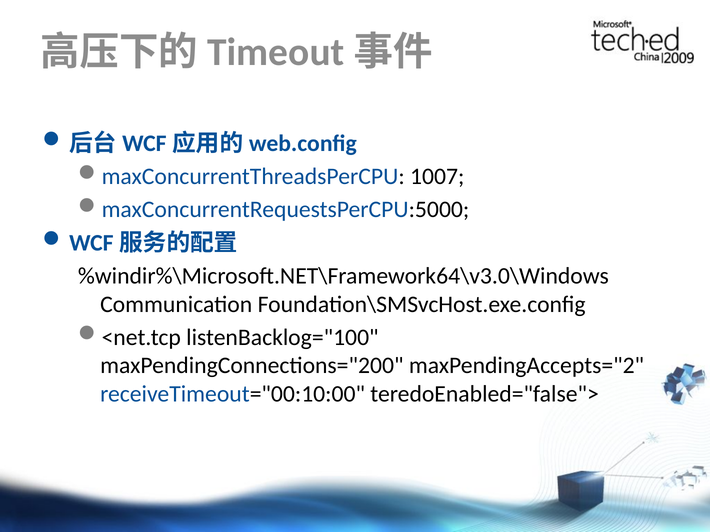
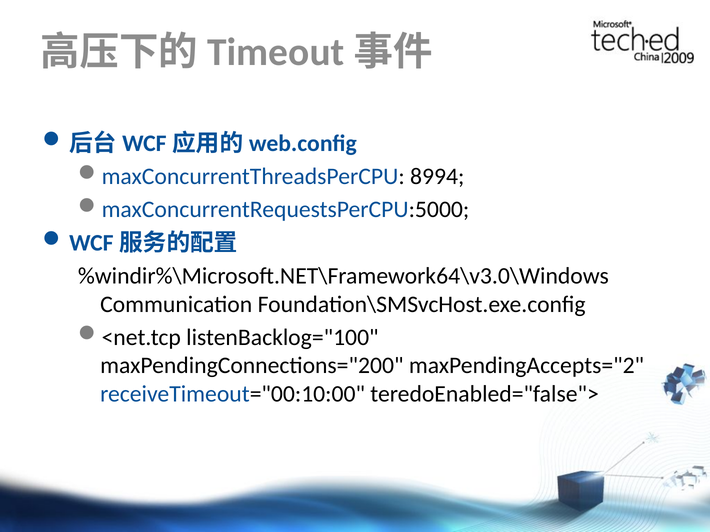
1007: 1007 -> 8994 (437, 177)
